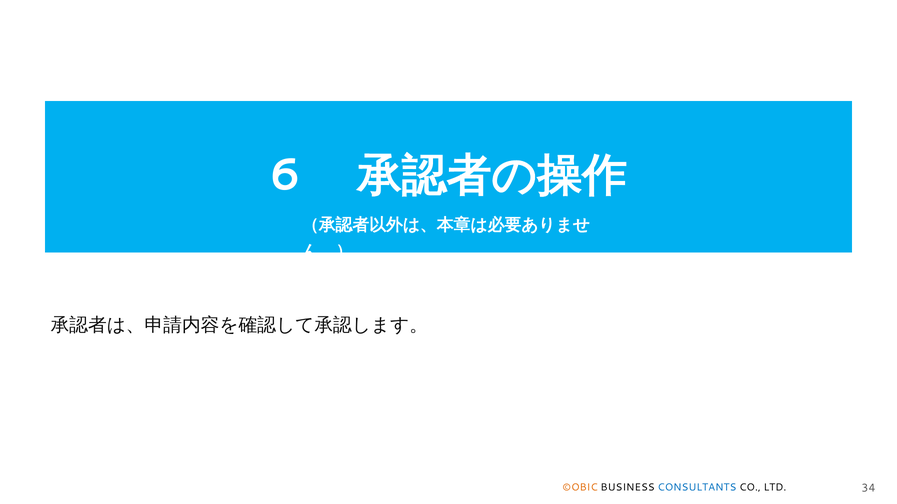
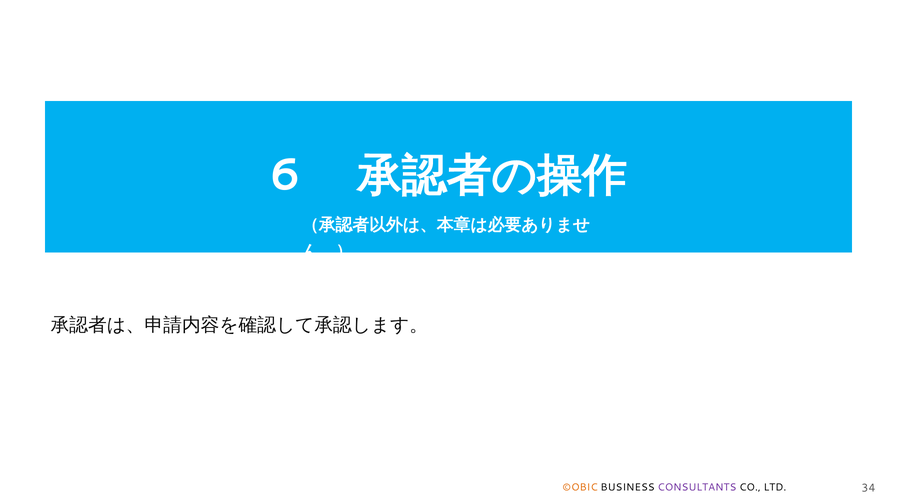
CONSULTANTS colour: blue -> purple (697, 488)
